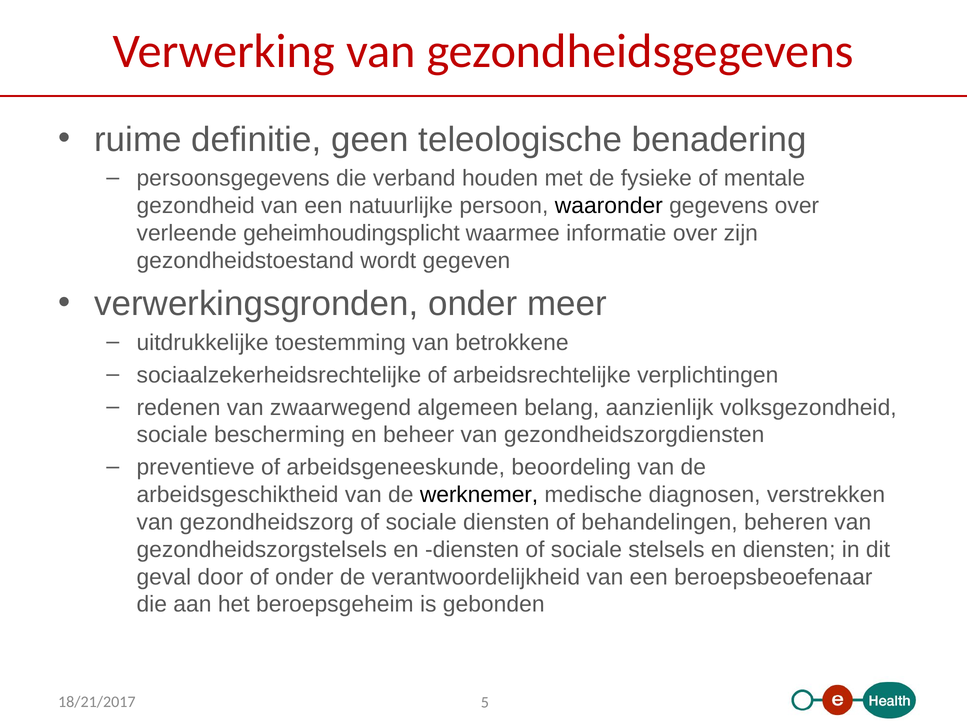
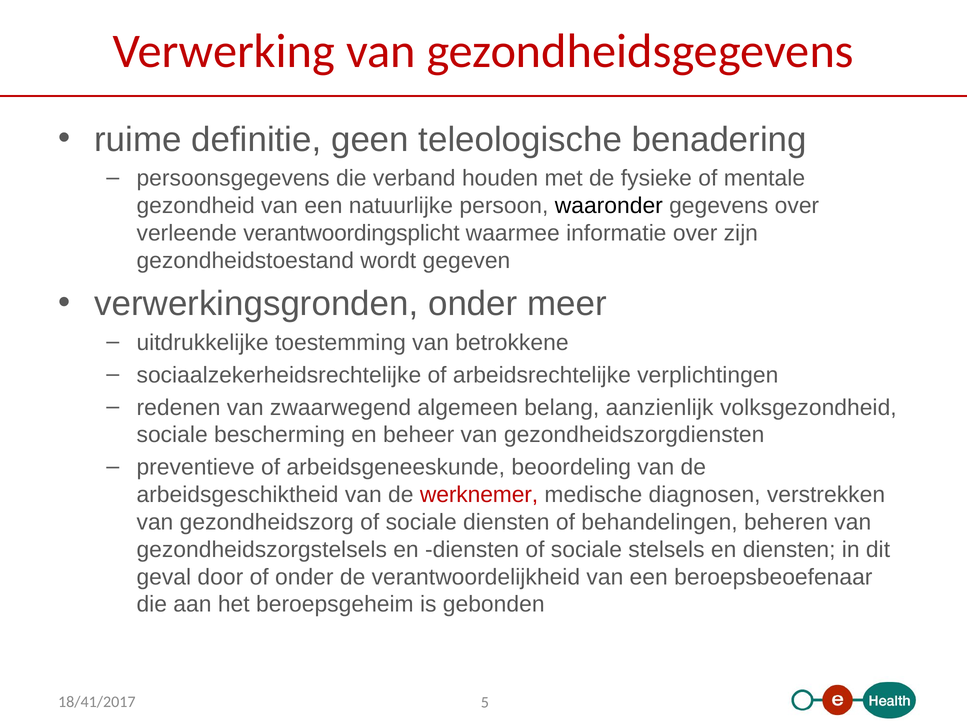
geheimhoudingsplicht: geheimhoudingsplicht -> verantwoordingsplicht (351, 233)
werknemer colour: black -> red (479, 495)
18/21/2017: 18/21/2017 -> 18/41/2017 (97, 702)
